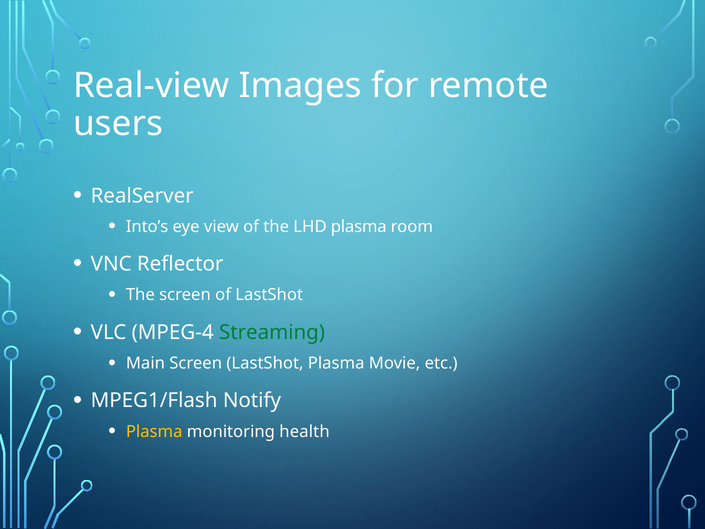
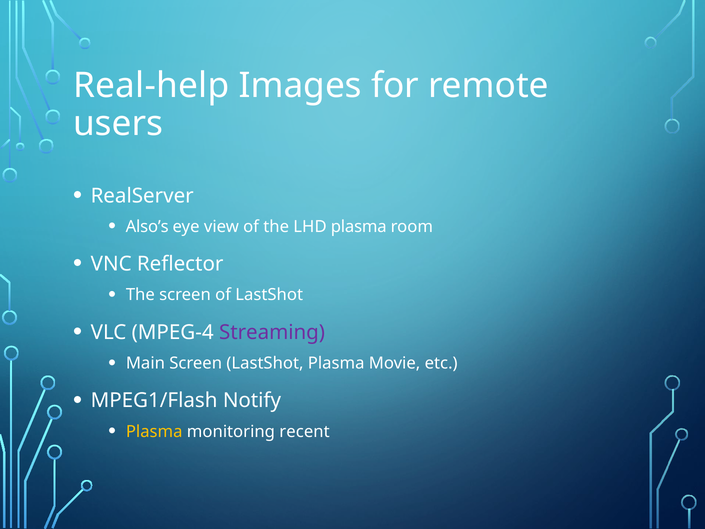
Real-view: Real-view -> Real-help (151, 85)
Into’s: Into’s -> Also’s (147, 227)
Streaming colour: green -> purple (272, 332)
health: health -> recent (305, 431)
